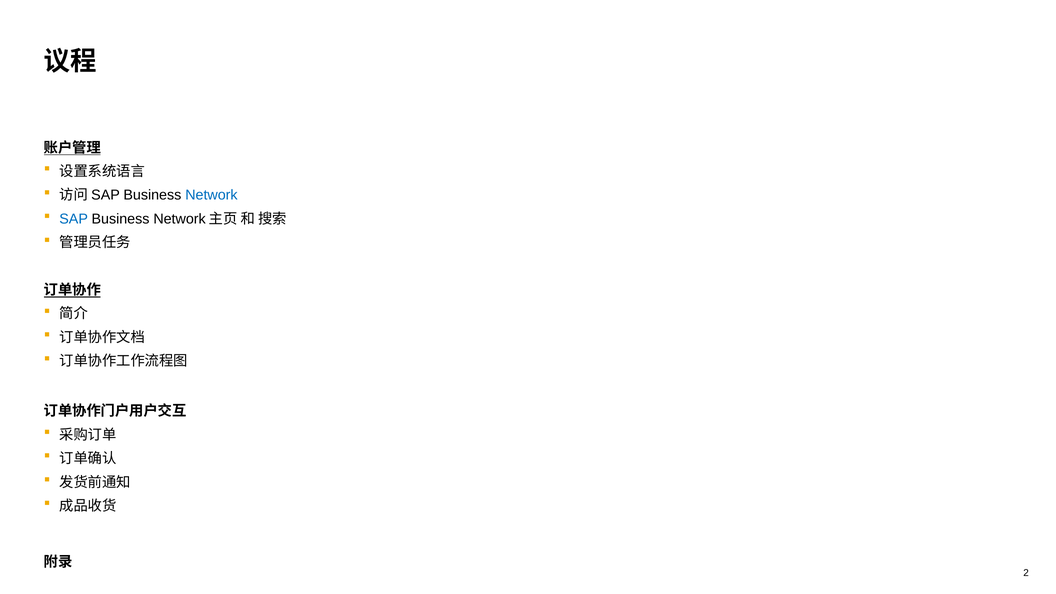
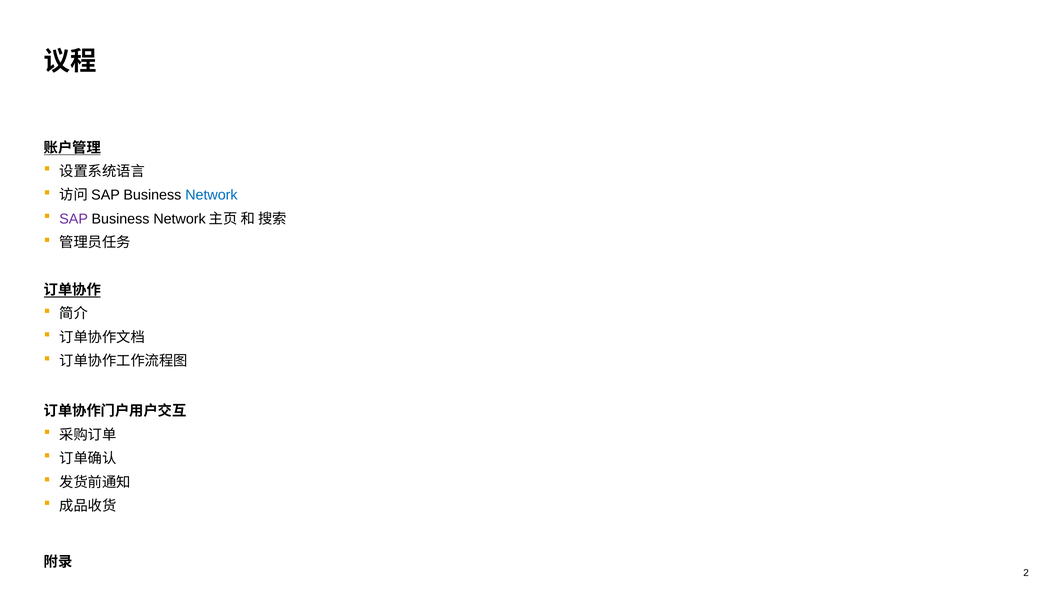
SAP colour: blue -> purple (74, 219)
